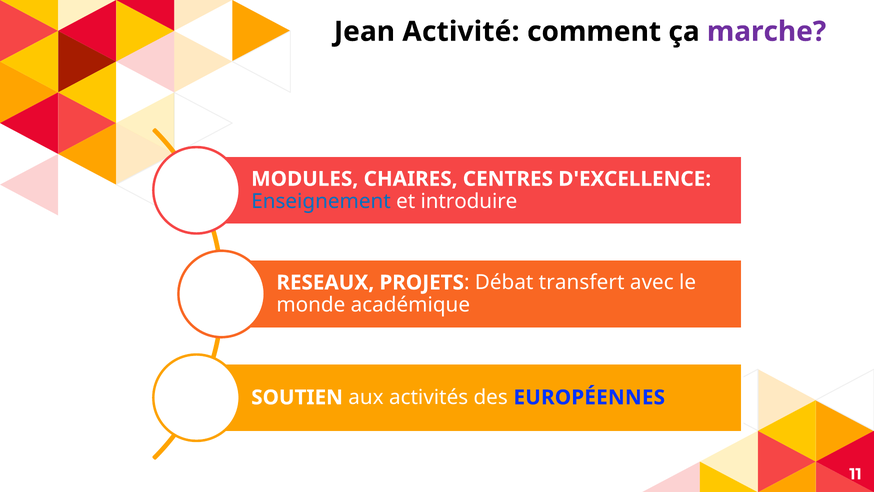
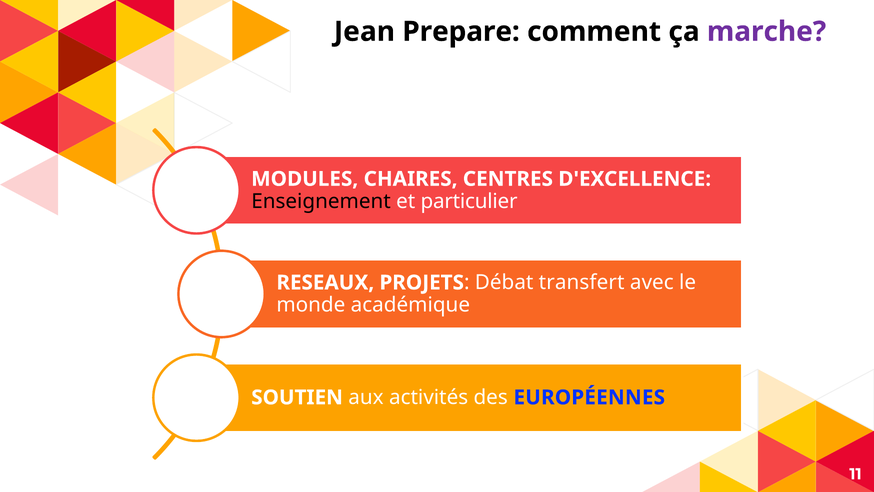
Activité: Activité -> Prepare (461, 32)
Enseignement colour: blue -> black (321, 201)
introduire: introduire -> particulier (469, 201)
